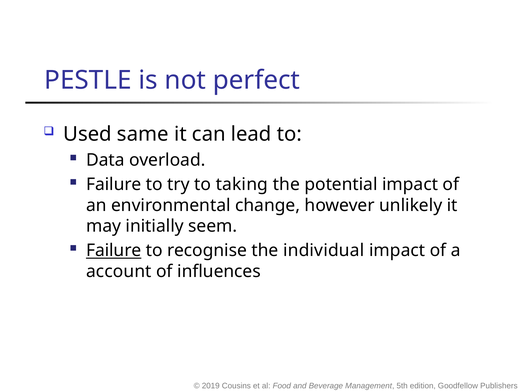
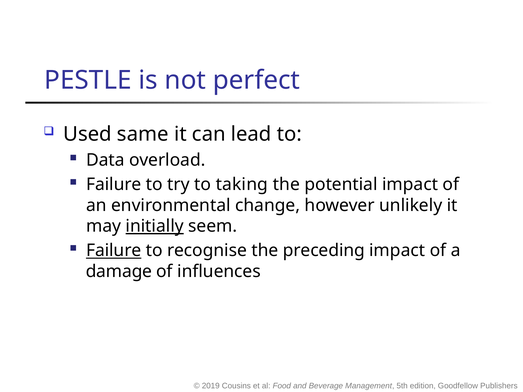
initially underline: none -> present (155, 226)
individual: individual -> preceding (324, 251)
account: account -> damage (119, 272)
